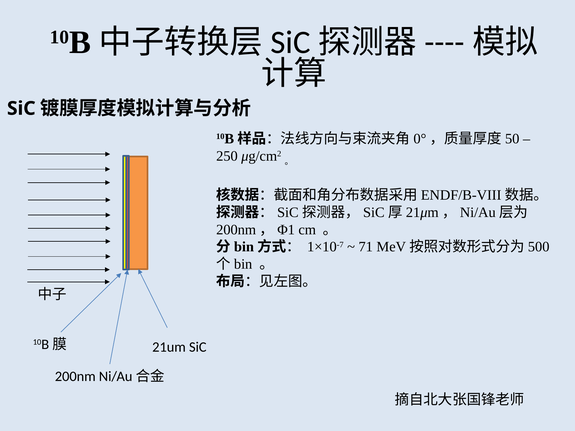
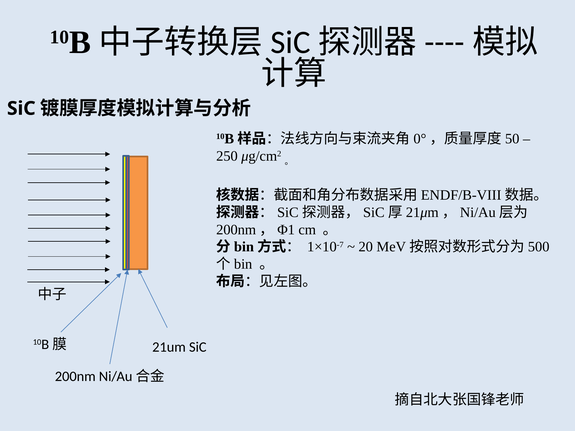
71: 71 -> 20 (366, 247)
